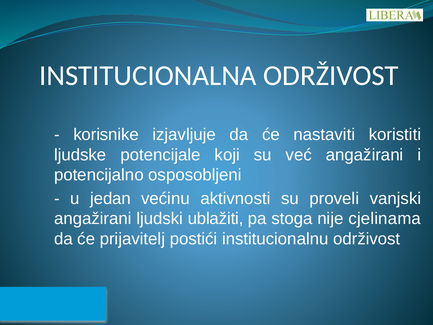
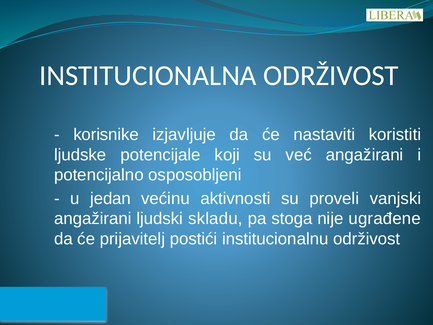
ublažiti: ublažiti -> skladu (215, 219)
cjelinama: cjelinama -> ugrađene (385, 219)
